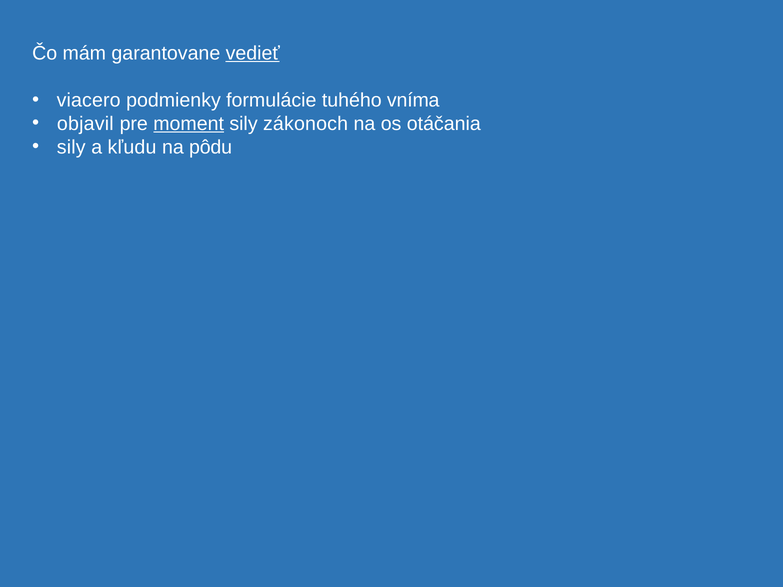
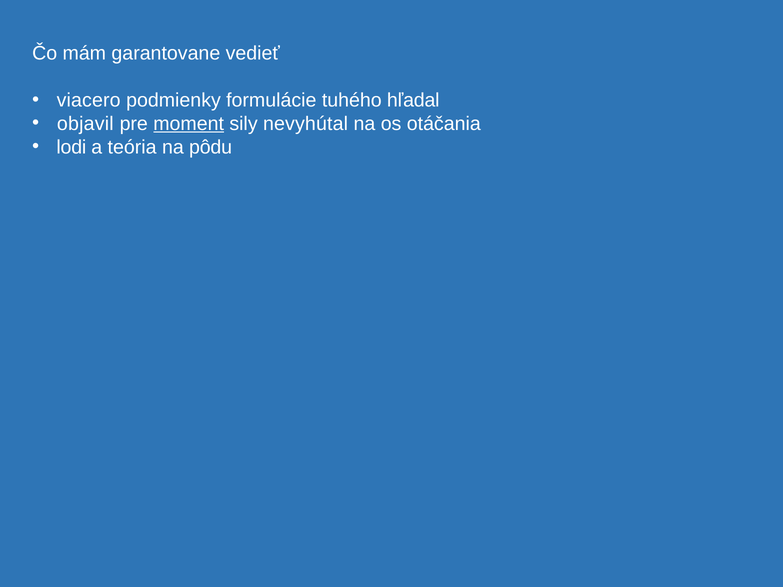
vedieť underline: present -> none (253, 53)
vníma: vníma -> hľadal (413, 100)
zákonoch: zákonoch -> nevyhútal (306, 124)
sily: sily -> lodi (71, 147)
kľudu: kľudu -> teória (132, 147)
